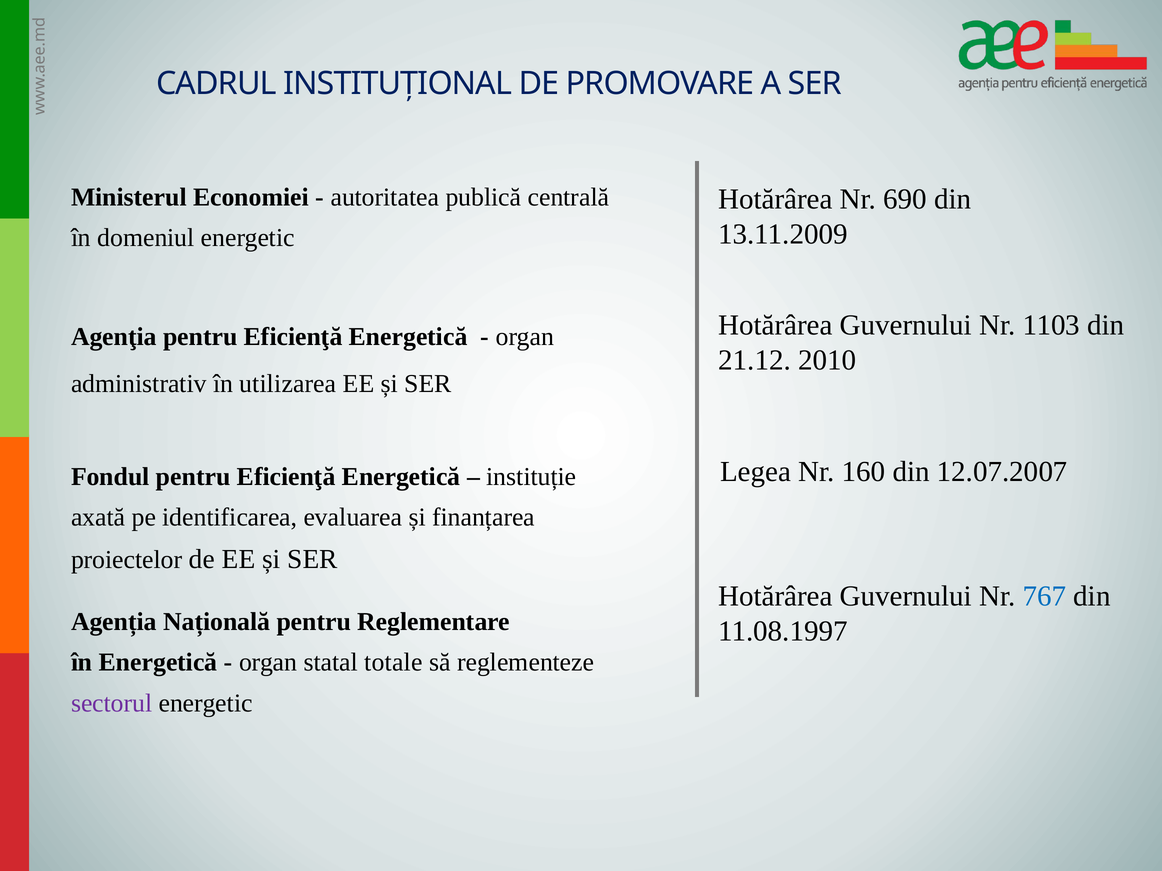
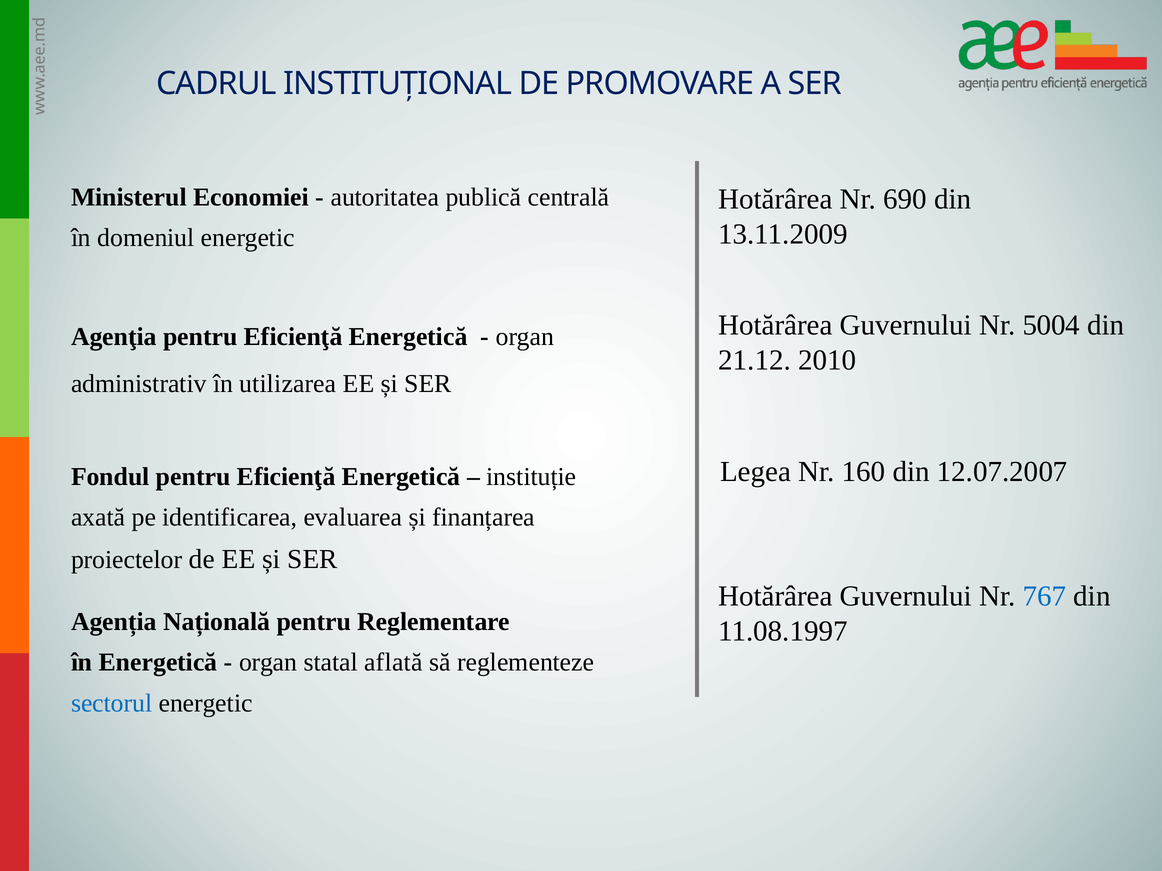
1103: 1103 -> 5004 (1051, 325)
totale: totale -> aflată (393, 663)
sectorul colour: purple -> blue (112, 704)
